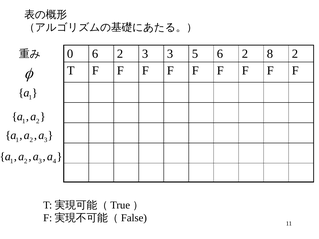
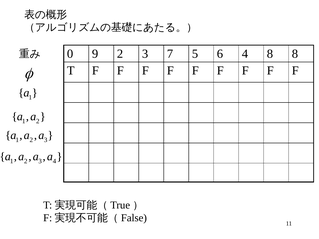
0 6: 6 -> 9 (95, 54)
3 3: 3 -> 7 (170, 54)
5 6 2: 2 -> 4 (245, 54)
8 2: 2 -> 8 (295, 54)
